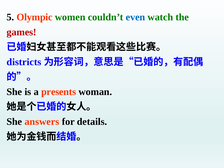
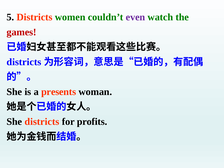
5 Olympic: Olympic -> Districts (35, 17)
even colour: blue -> purple (135, 17)
She answers: answers -> districts (42, 122)
details: details -> profits (92, 122)
